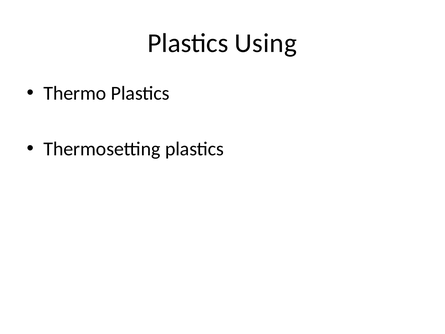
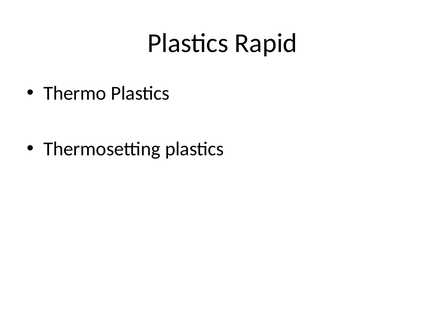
Using: Using -> Rapid (266, 43)
